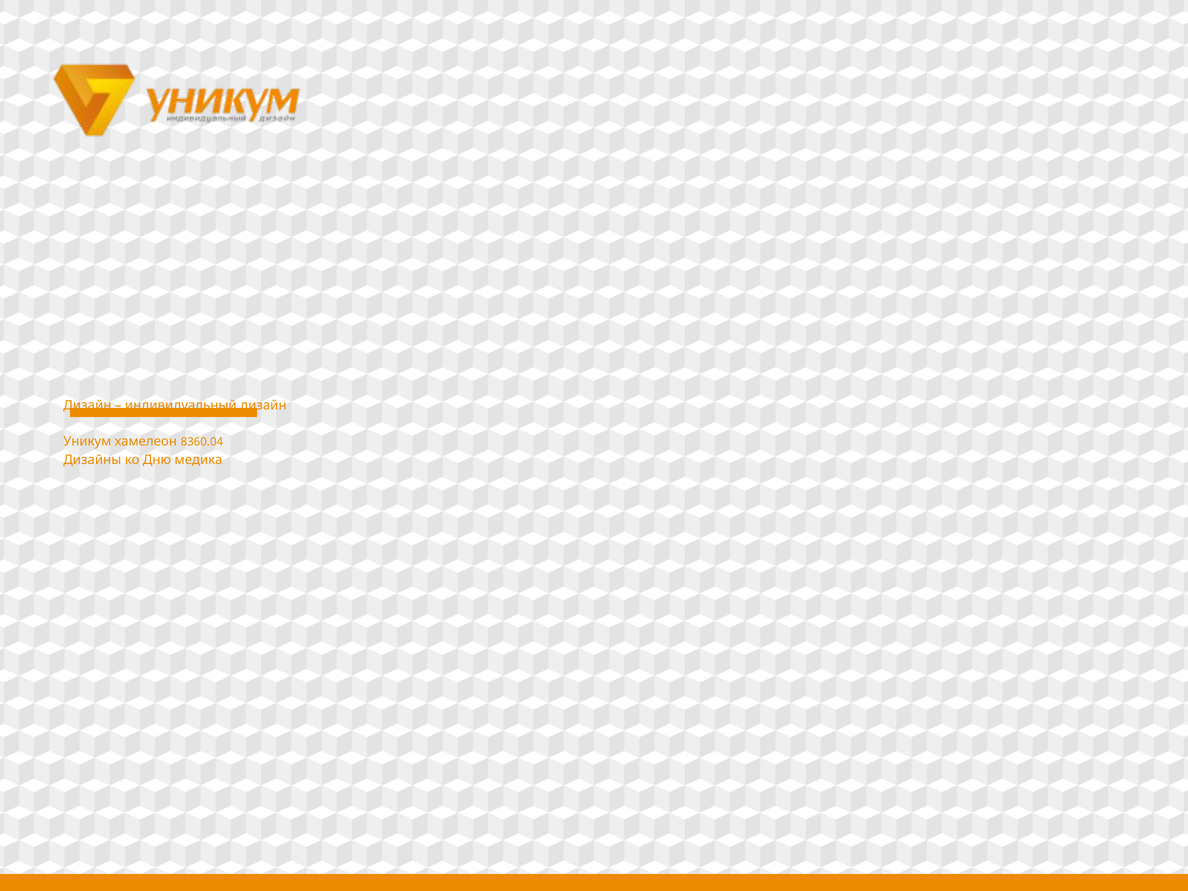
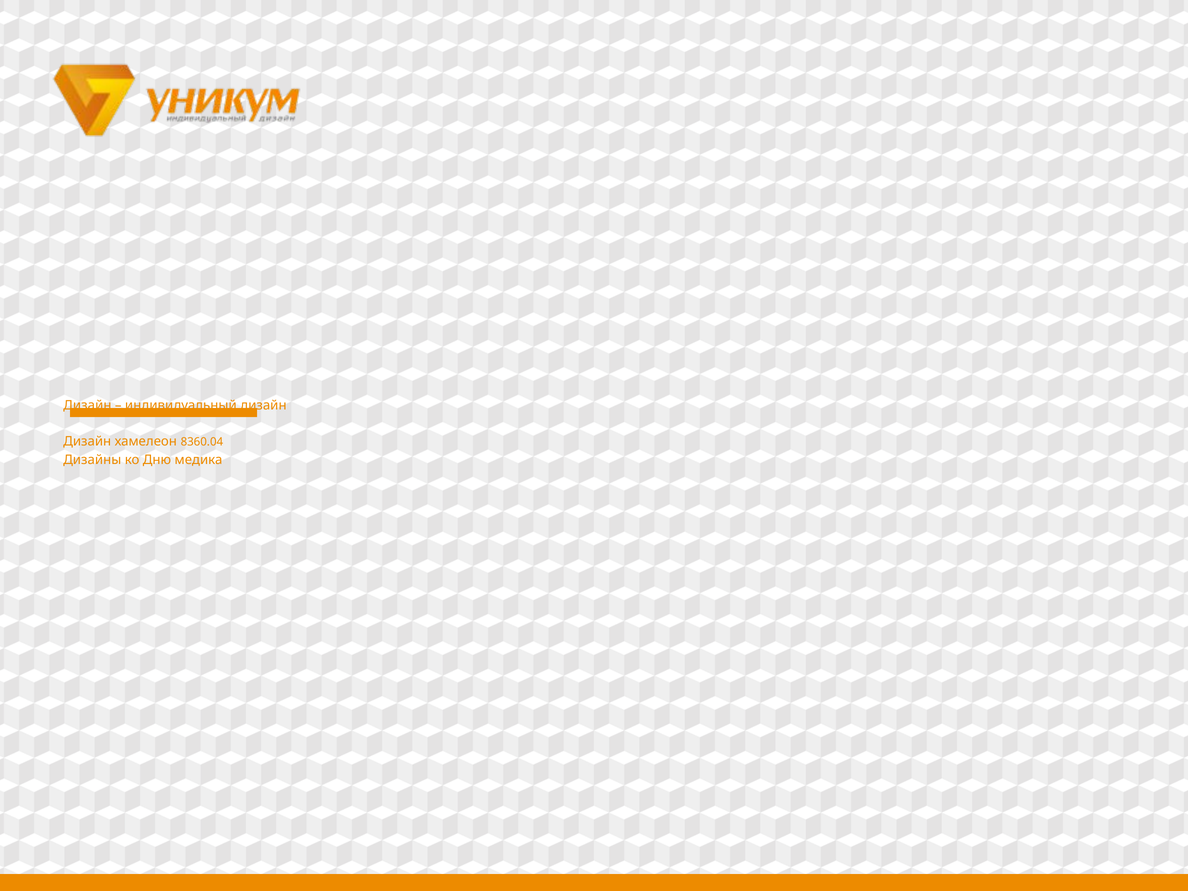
Уникум: Уникум -> Дизайн (87, 442)
